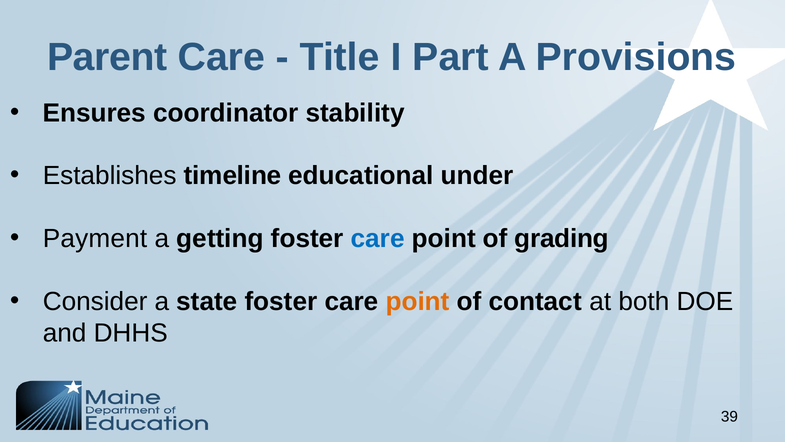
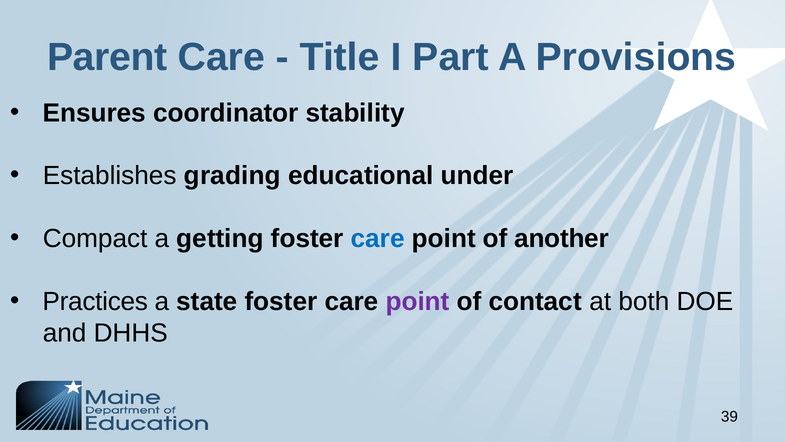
timeline: timeline -> grading (232, 176)
Payment: Payment -> Compact (95, 238)
grading: grading -> another (562, 238)
Consider: Consider -> Practices (95, 301)
point colour: orange -> purple (418, 301)
